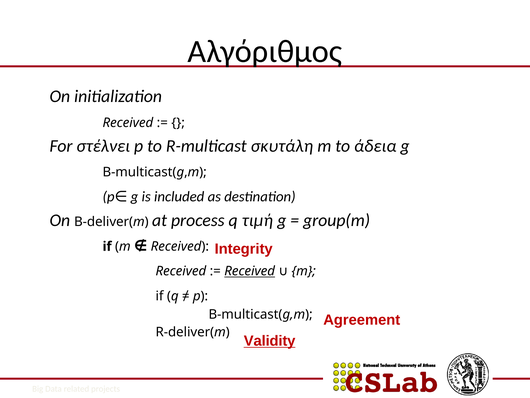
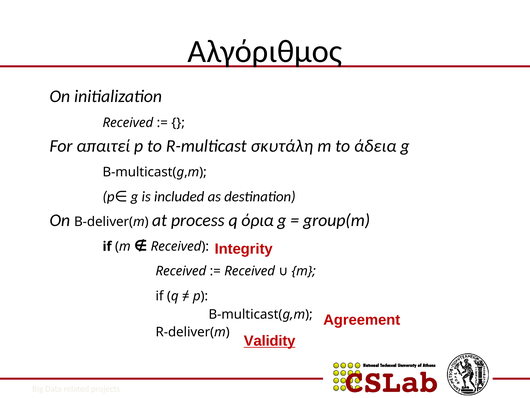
στέλνει: στέλνει -> απαιτεί (103, 146)
τιμή: τιμή -> όρια (258, 220)
Received underline: present -> none (250, 271)
